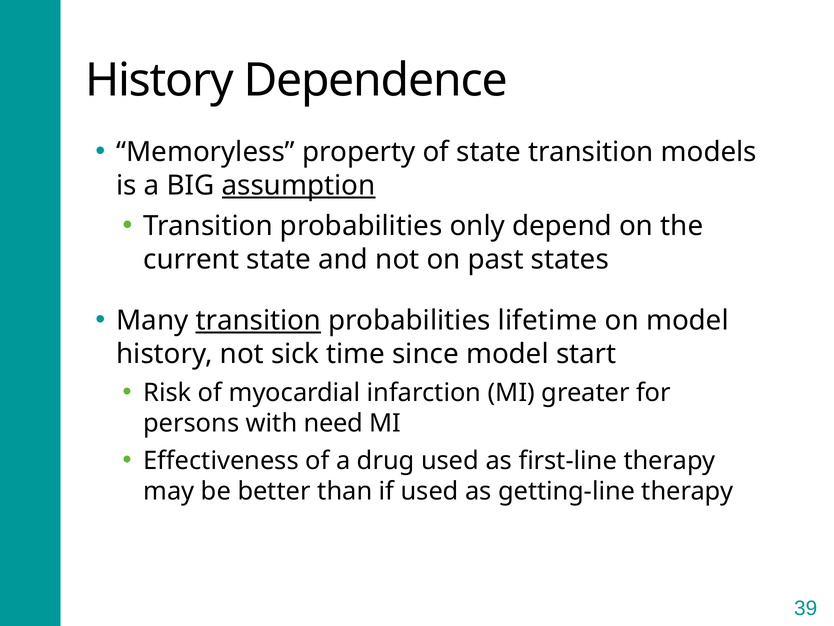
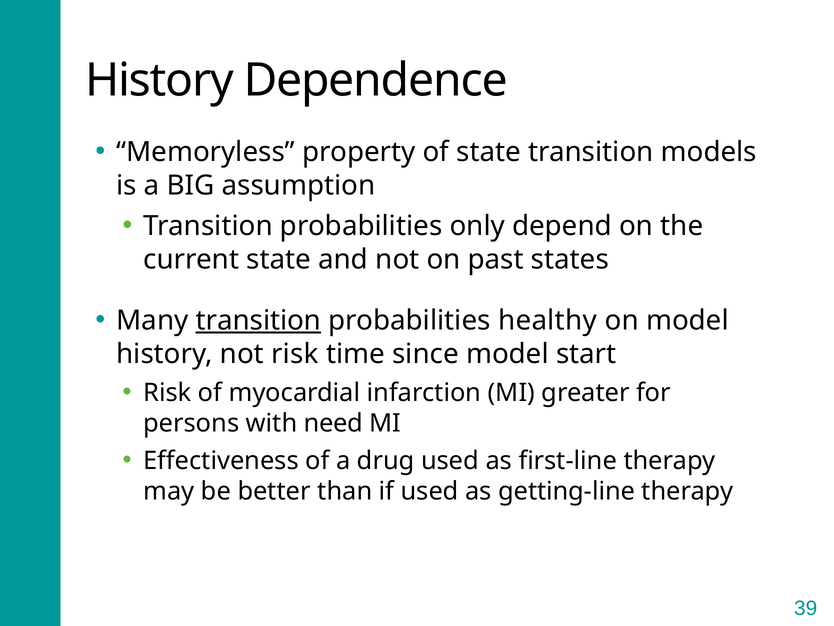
assumption underline: present -> none (299, 185)
lifetime: lifetime -> healthy (547, 320)
not sick: sick -> risk (295, 354)
